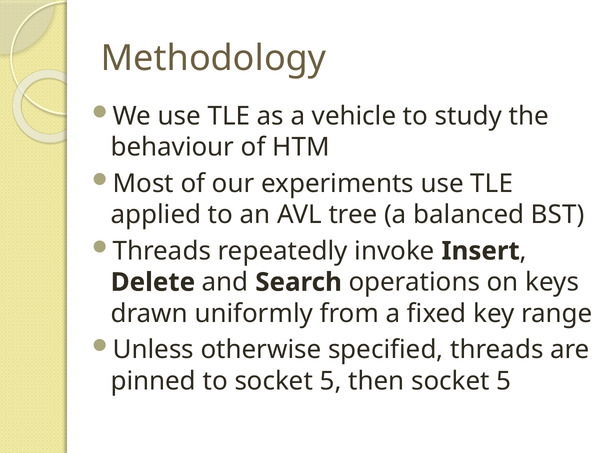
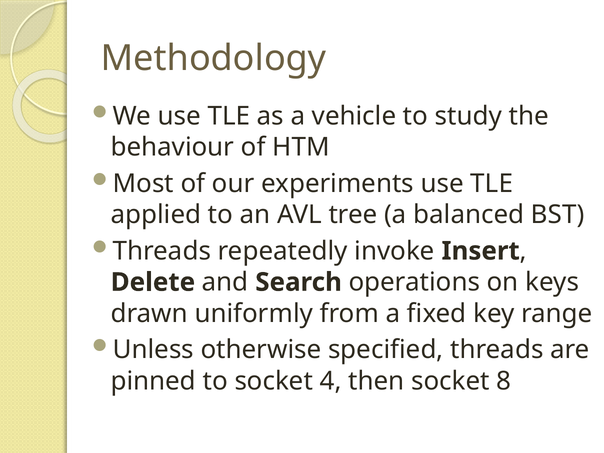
to socket 5: 5 -> 4 (331, 381)
then socket 5: 5 -> 8 (504, 381)
